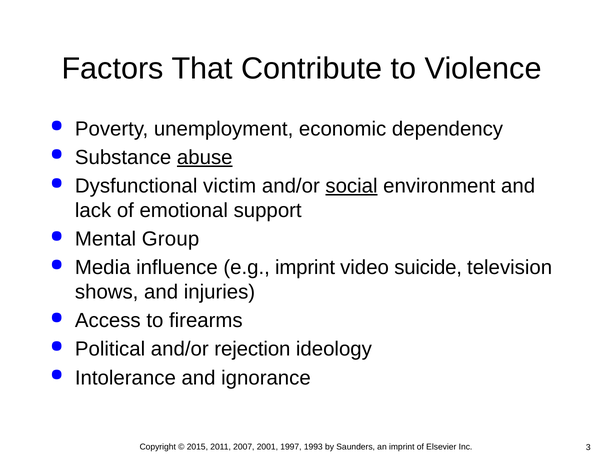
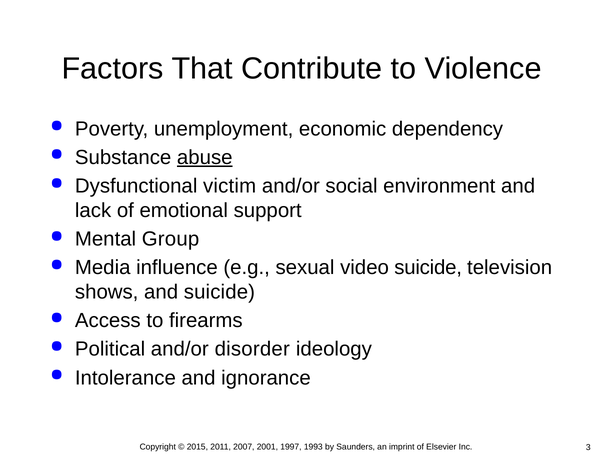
social underline: present -> none (351, 186)
e.g imprint: imprint -> sexual (305, 268)
and injuries: injuries -> suicide (219, 292)
rejection: rejection -> disorder (252, 349)
